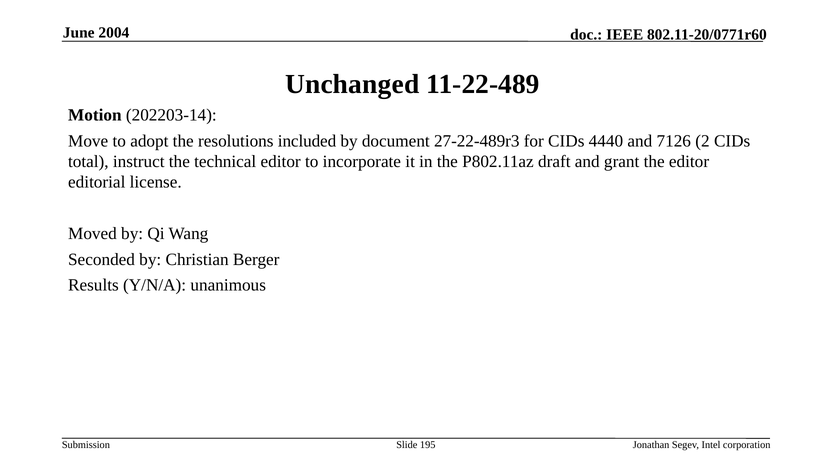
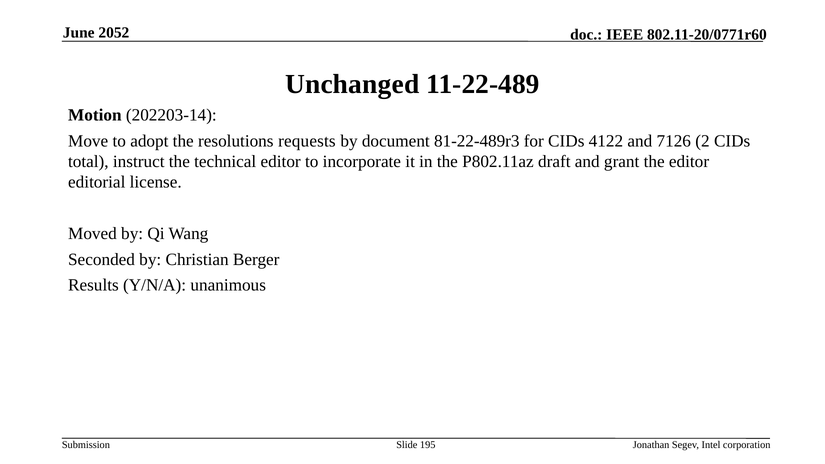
2004: 2004 -> 2052 (114, 33)
included: included -> requests (307, 141)
27-22-489r3: 27-22-489r3 -> 81-22-489r3 (477, 141)
4440: 4440 -> 4122 (606, 141)
